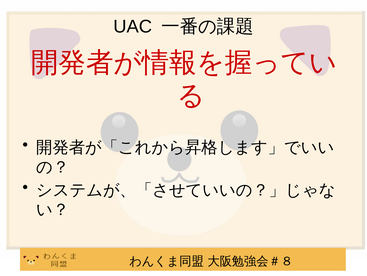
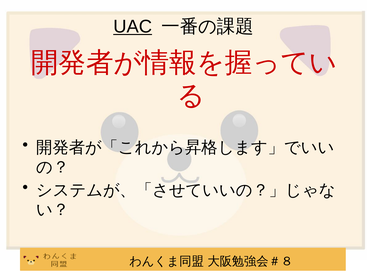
UAC underline: none -> present (133, 26)
